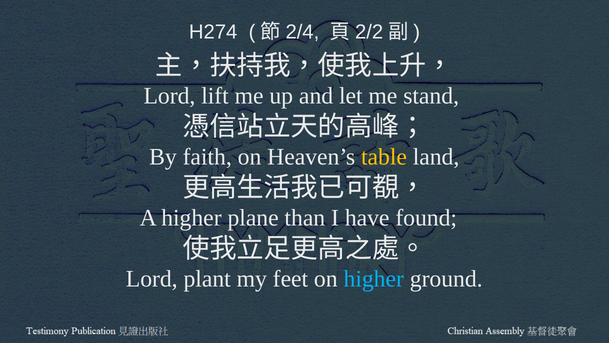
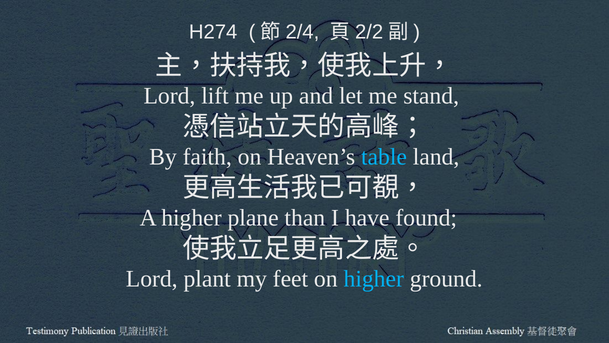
table colour: yellow -> light blue (384, 157)
